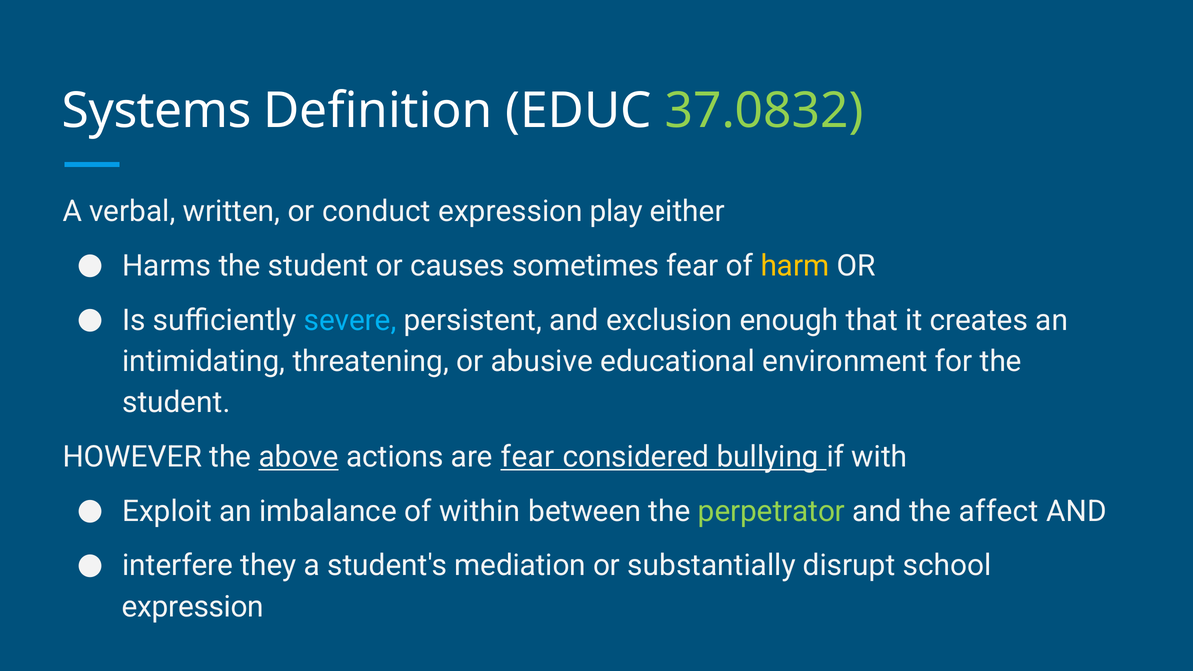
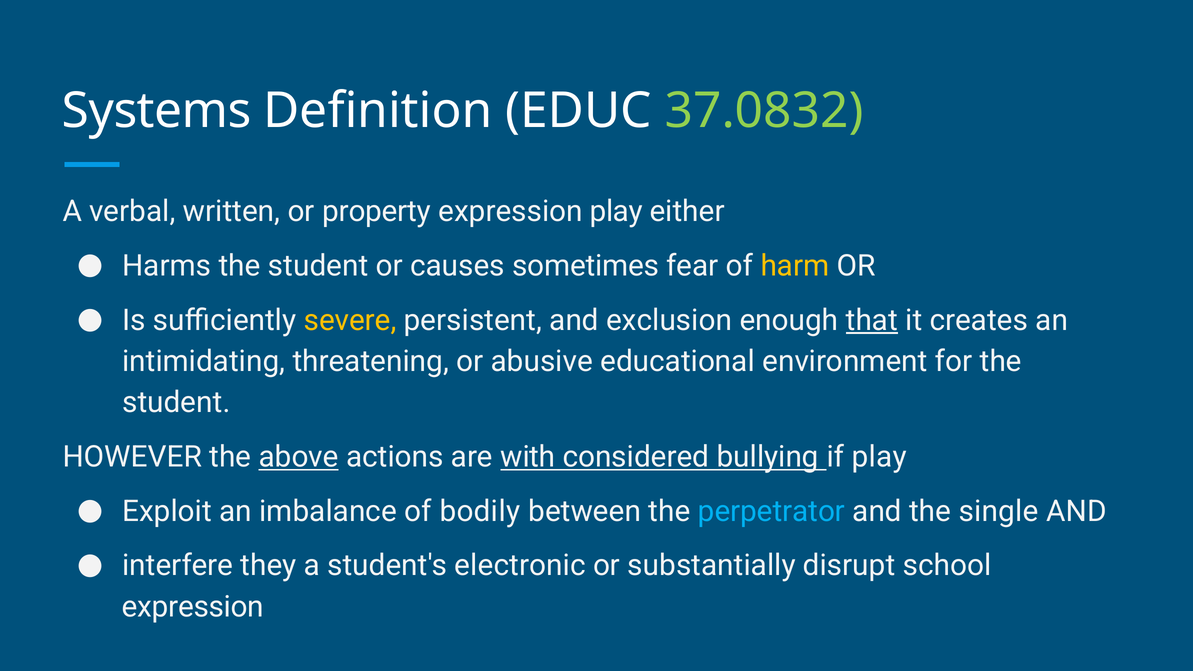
conduct: conduct -> property (377, 211)
severe colour: light blue -> yellow (350, 320)
that underline: none -> present (872, 320)
are fear: fear -> with (528, 457)
if with: with -> play (879, 457)
within: within -> bodily (480, 511)
perpetrator colour: light green -> light blue (771, 511)
affect: affect -> single (999, 511)
mediation: mediation -> electronic (520, 566)
